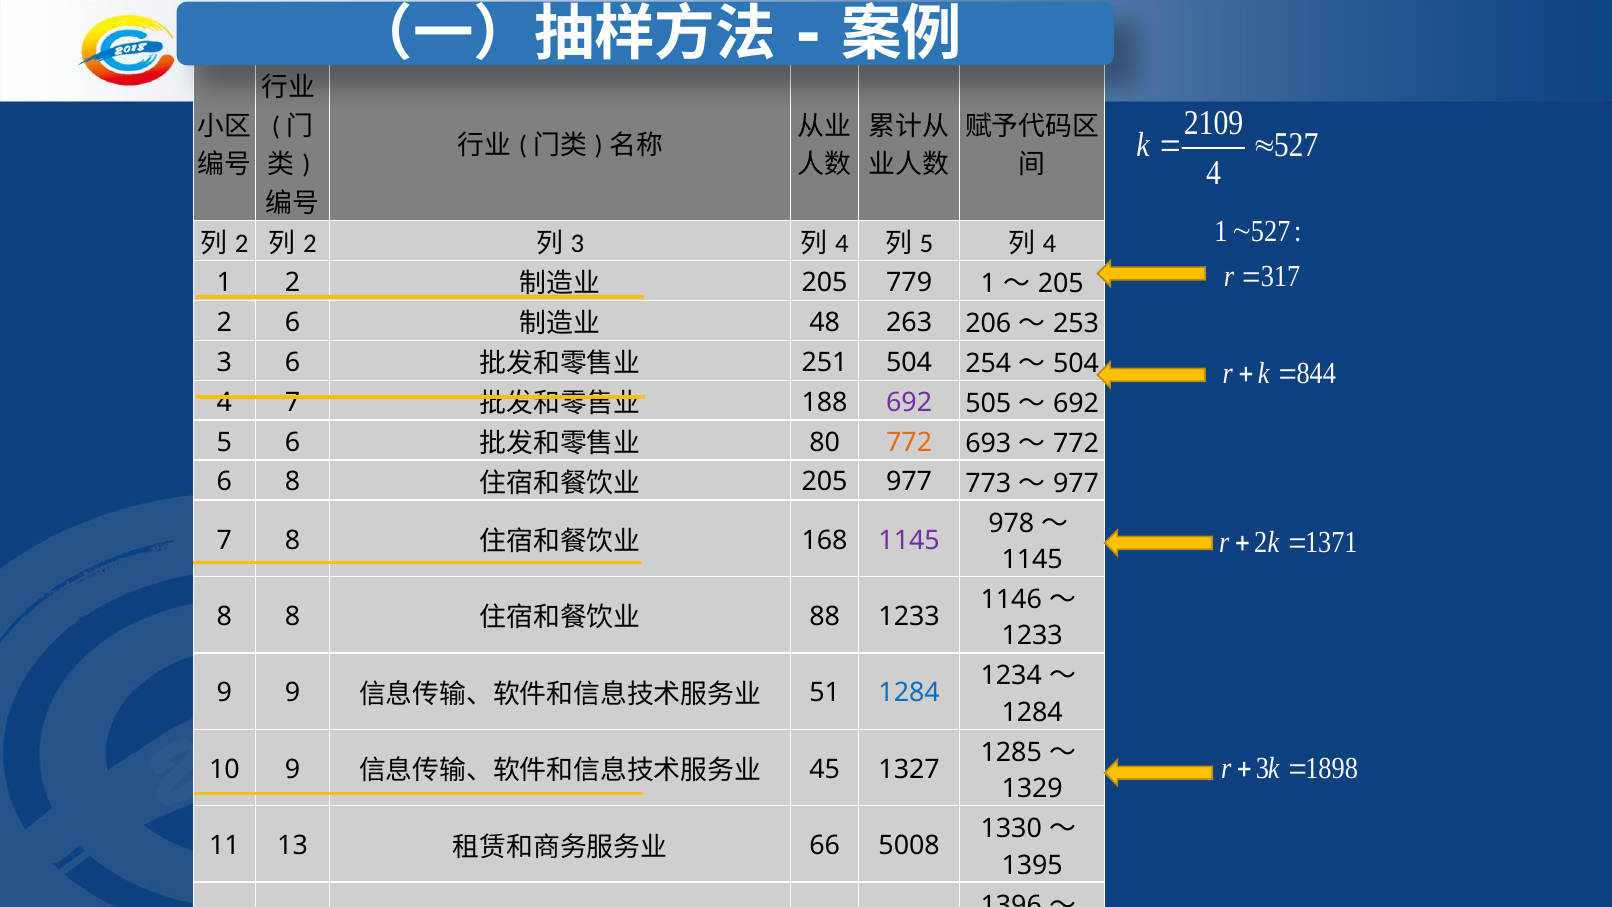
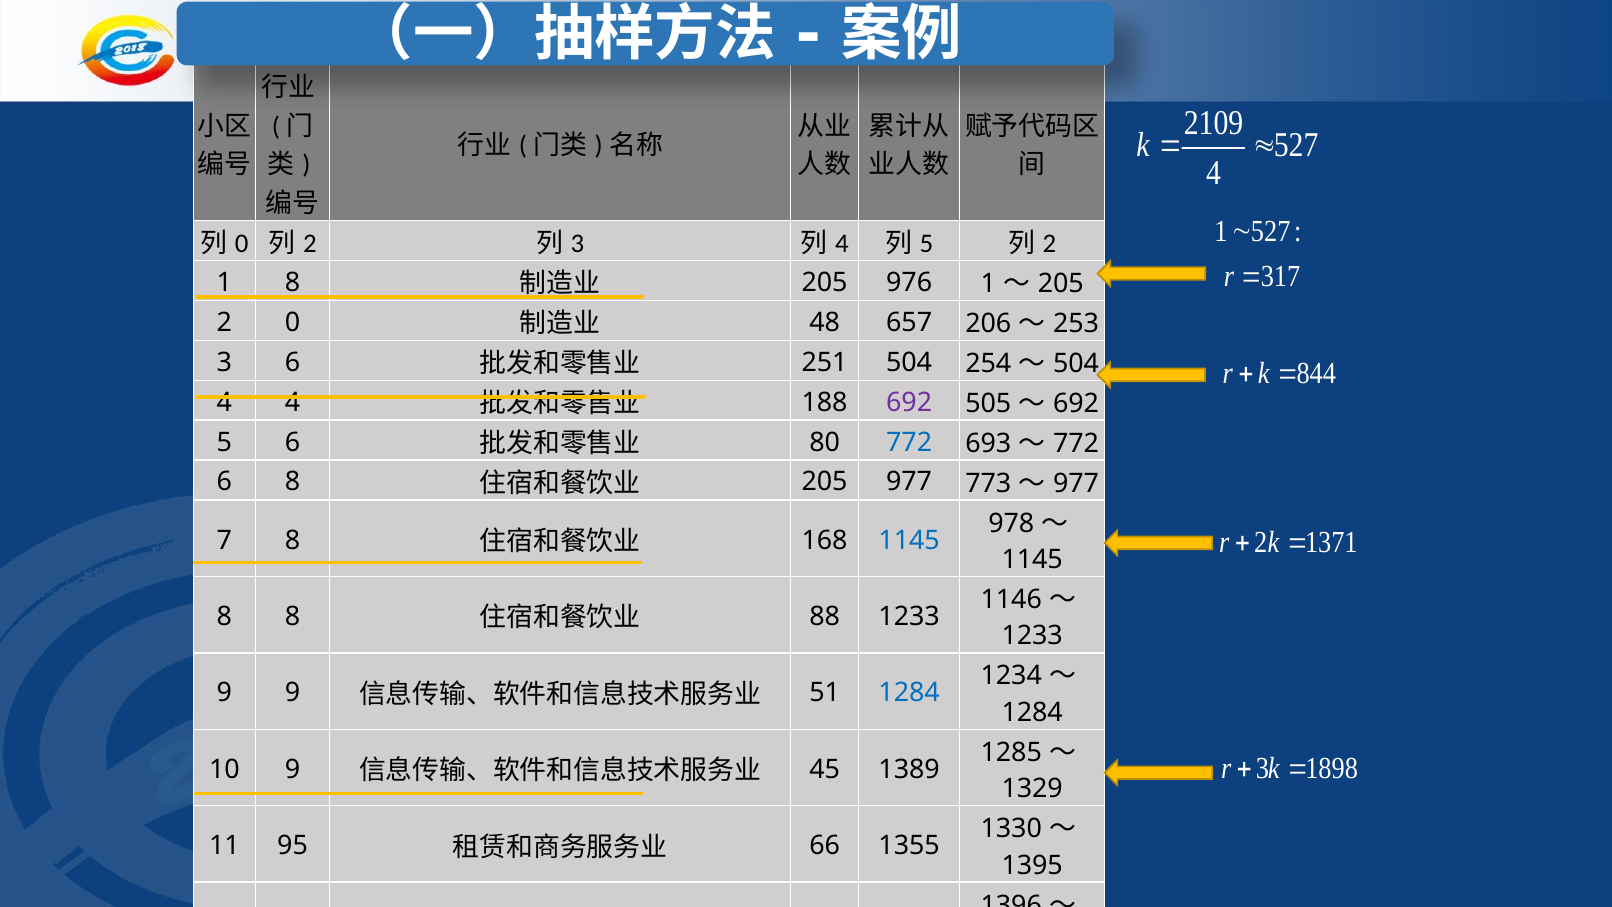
2: 2 -> 0 (242, 244)
4: 4 -> 2 (1049, 244)
1 2: 2 -> 8 (293, 282)
779: 779 -> 976 (909, 282)
2 6: 6 -> 0 (293, 322)
263: 263 -> 657 (909, 322)
4 7: 7 -> 4 (293, 402)
772 colour: orange -> blue (909, 442)
1145 colour: purple -> blue (909, 540)
1327: 1327 -> 1389 (909, 769)
11 13: 13 -> 95 (293, 846)
5008: 5008 -> 1355 (909, 846)
